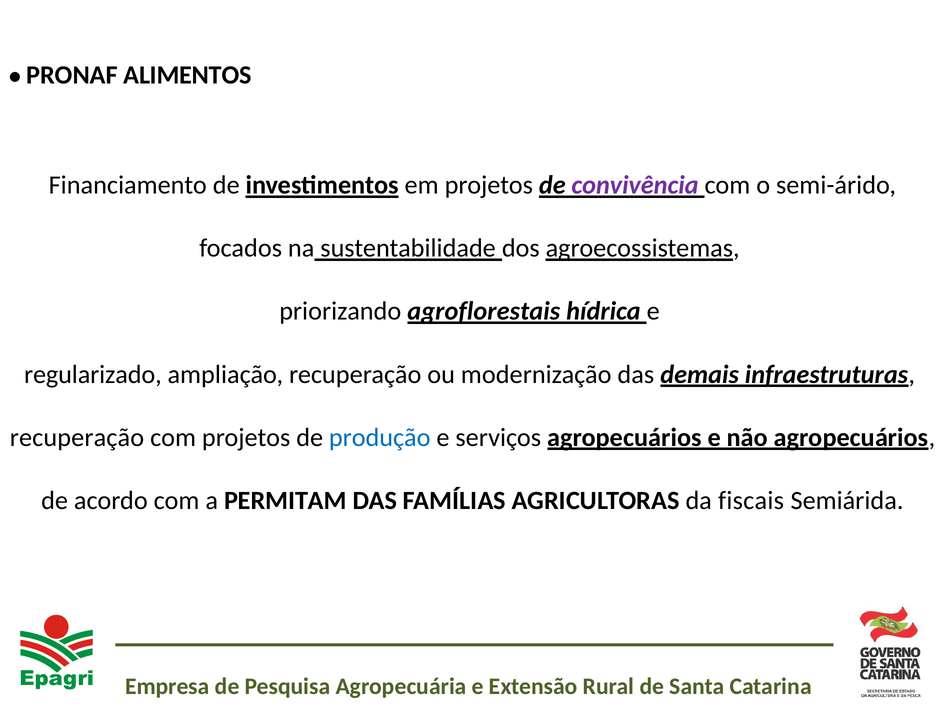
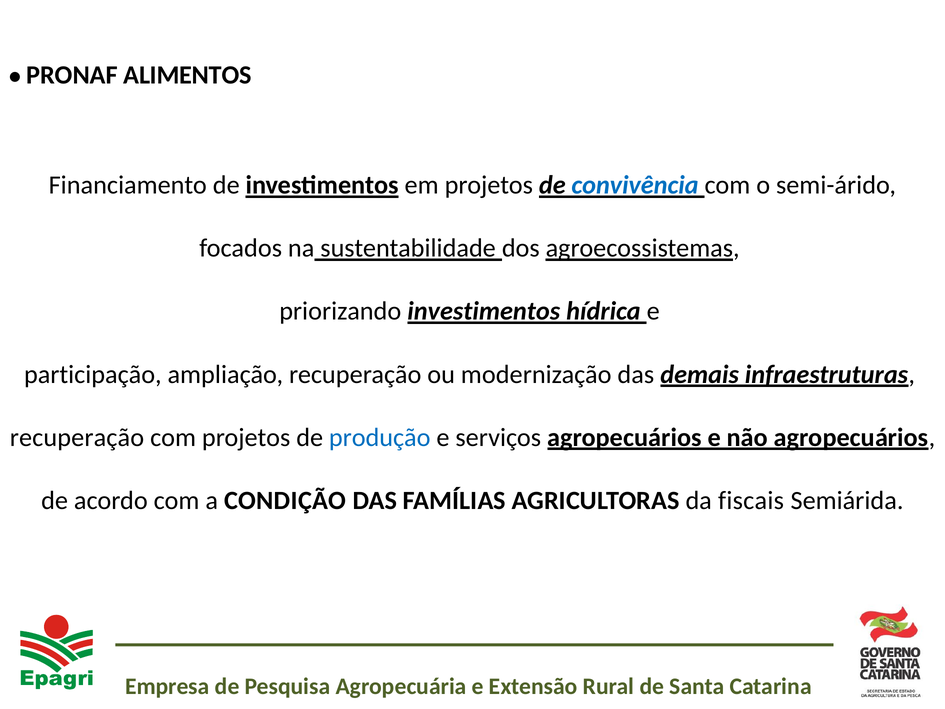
convivência colour: purple -> blue (635, 185)
priorizando agroflorestais: agroflorestais -> investimentos (484, 311)
regularizado: regularizado -> participação (93, 374)
PERMITAM: PERMITAM -> CONDIÇÃO (285, 500)
